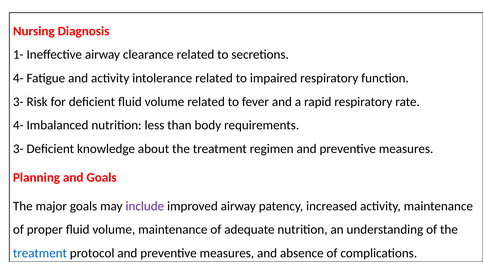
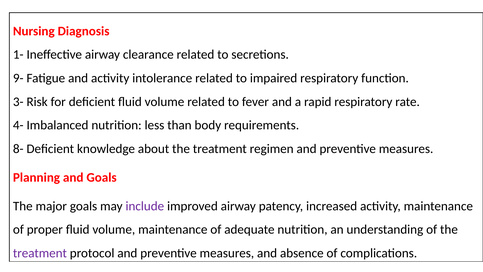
4-: 4- -> 9- (18, 78)
3-: 3- -> 8- (18, 149)
treatment colour: blue -> purple (40, 253)
